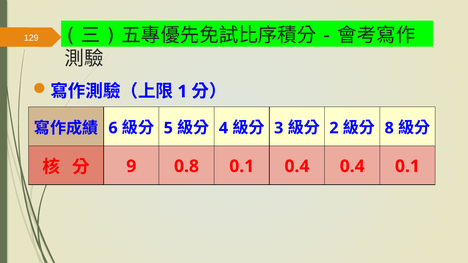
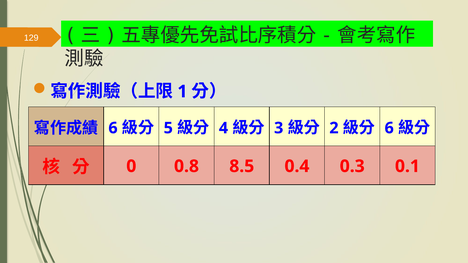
8: 8 -> 6 (389, 128)
9: 9 -> 0 (131, 166)
0.8 0.1: 0.1 -> 8.5 (242, 166)
0.4 0.4: 0.4 -> 0.3 (352, 166)
